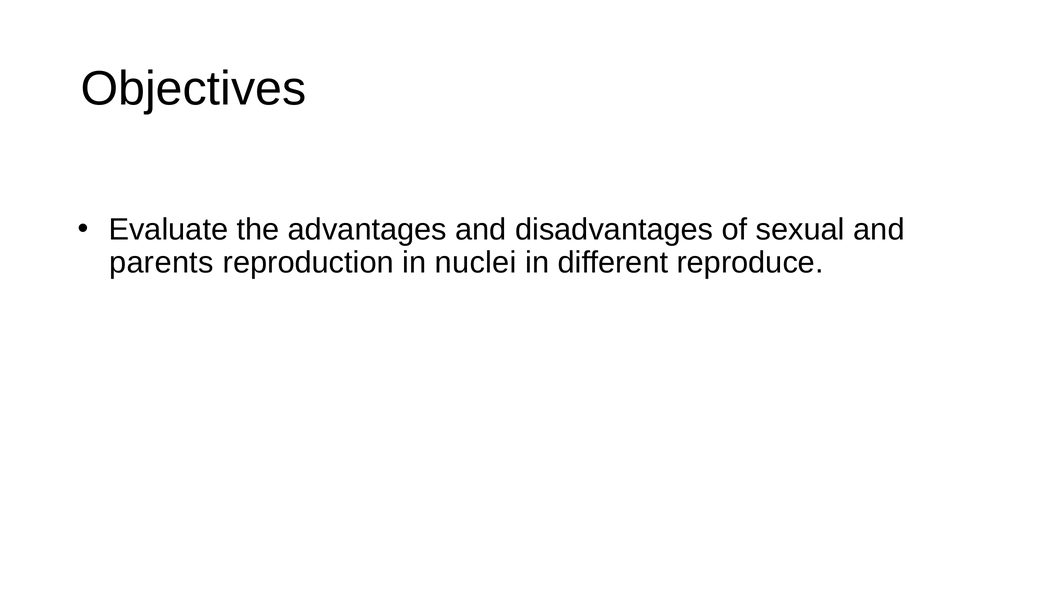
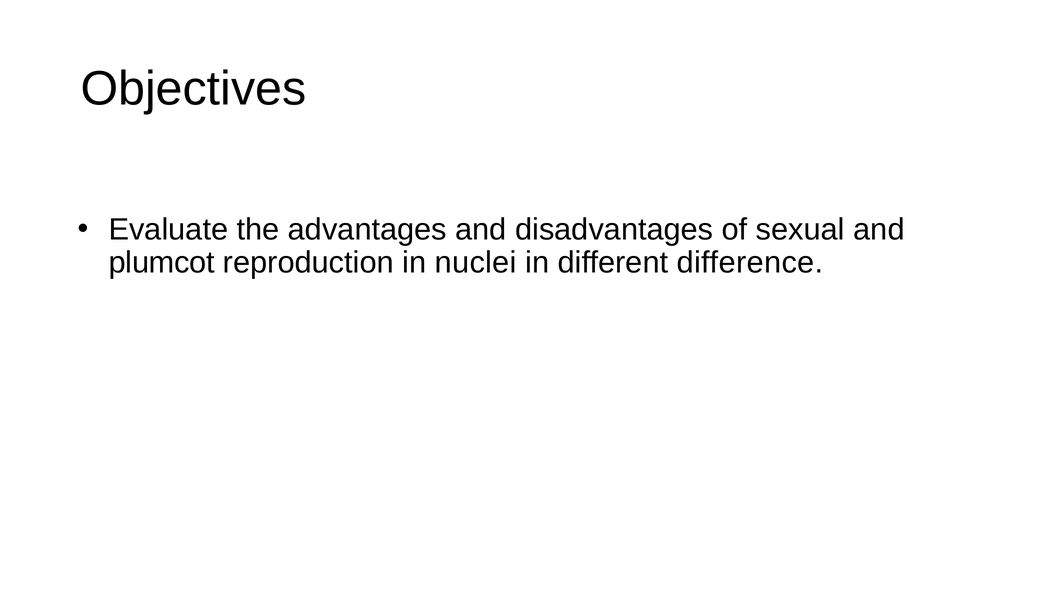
parents: parents -> plumcot (162, 263)
reproduce: reproduce -> difference (750, 263)
